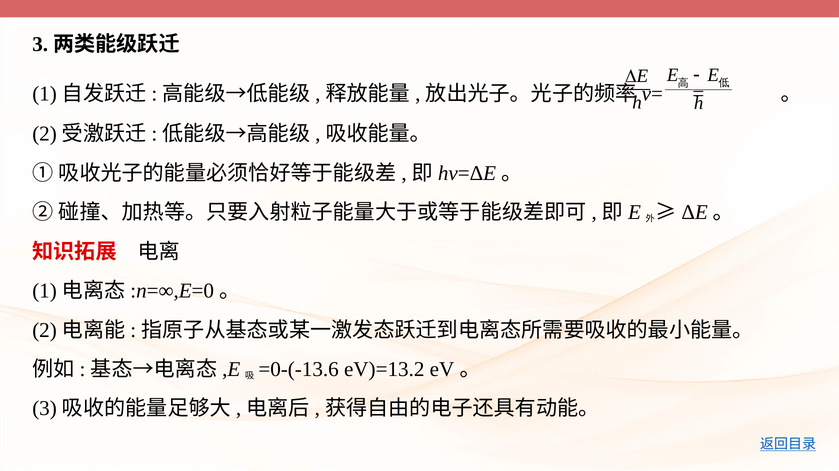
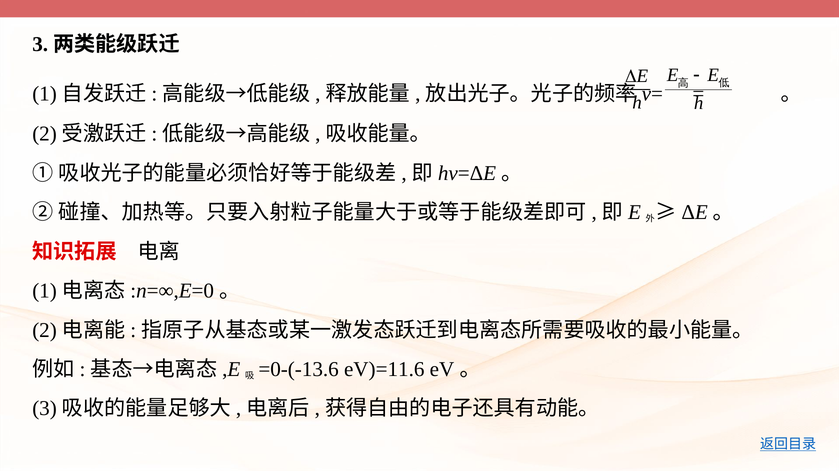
eV)=13.2: eV)=13.2 -> eV)=11.6 (384, 370)
